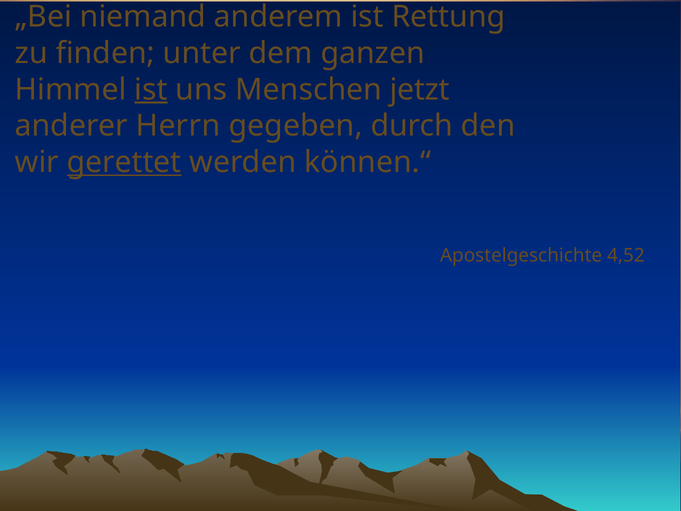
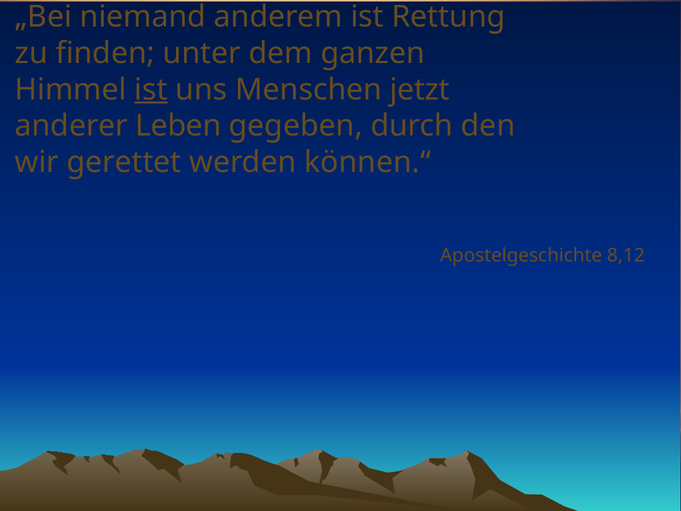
Herrn: Herrn -> Leben (178, 126)
gerettet underline: present -> none (124, 162)
4,52: 4,52 -> 8,12 (626, 255)
